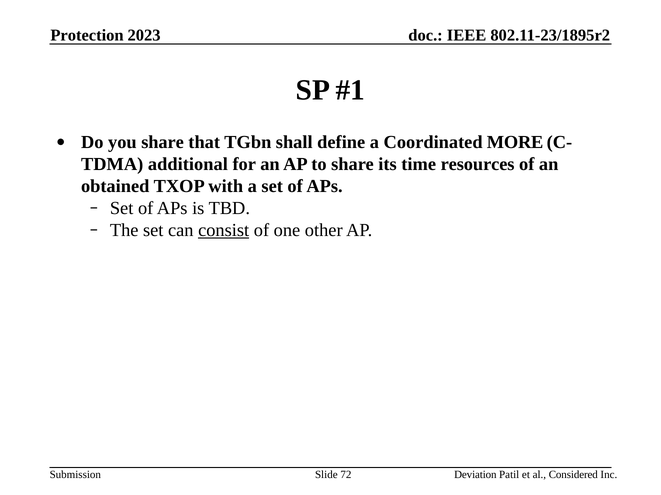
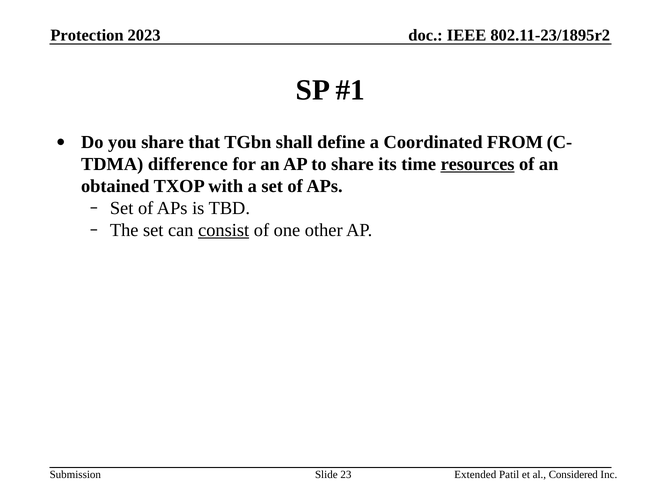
MORE: MORE -> FROM (515, 142)
additional: additional -> difference (188, 164)
resources underline: none -> present (478, 164)
72: 72 -> 23 (346, 475)
Deviation: Deviation -> Extended (475, 475)
